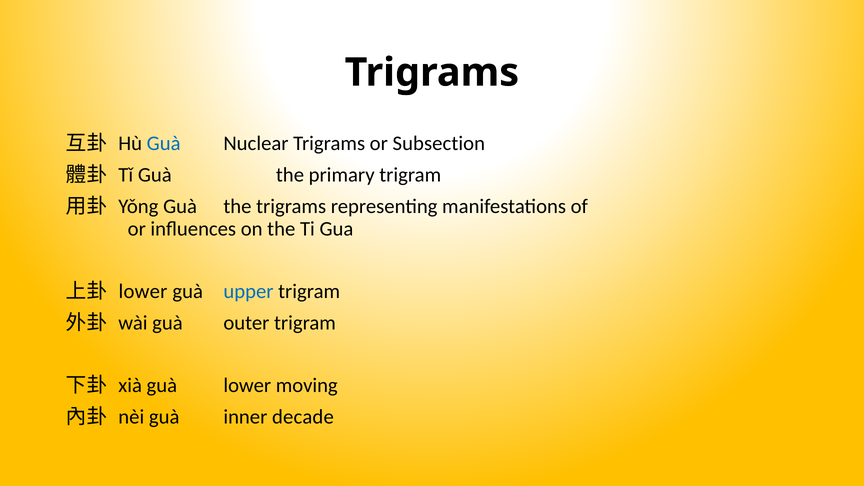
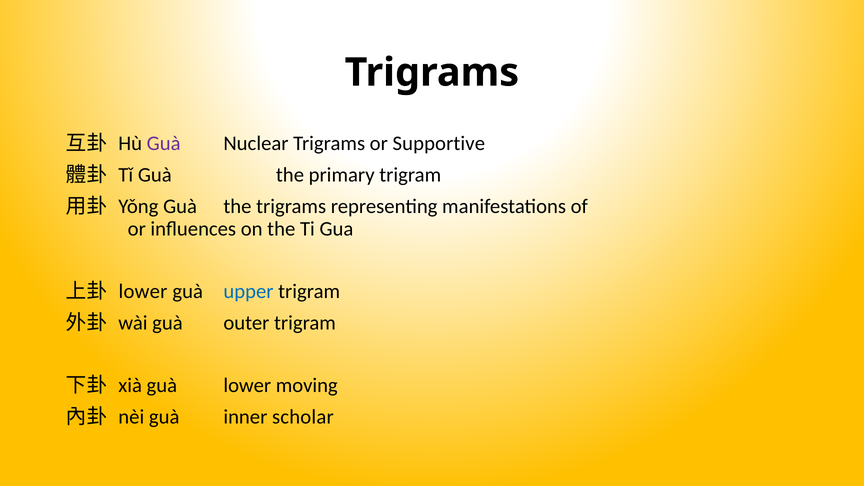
Guà colour: blue -> purple (164, 144)
Subsection: Subsection -> Supportive (439, 144)
decade: decade -> scholar (303, 417)
